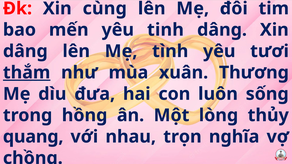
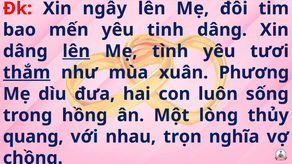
cùng: cùng -> ngây (105, 8)
lên underline: none -> present (76, 51)
Thương: Thương -> Phương (254, 73)
